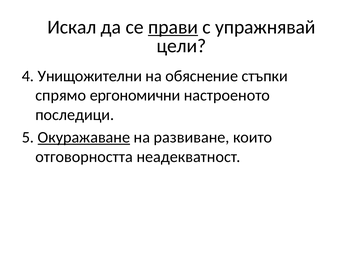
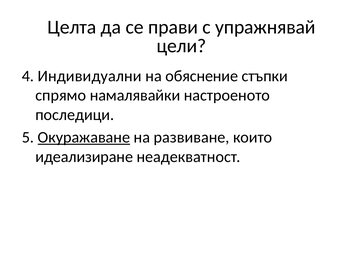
Искал: Искал -> Целта (72, 27)
прави underline: present -> none (173, 27)
Унищожителни: Унищожителни -> Индивидуални (90, 76)
ергономични: ергономични -> намалявайки (135, 96)
отговорността: отговорността -> идеализиране (84, 157)
